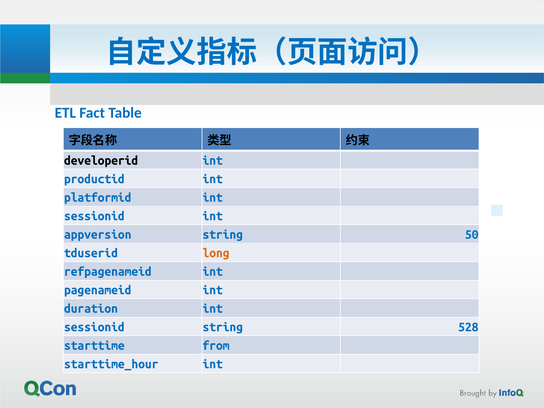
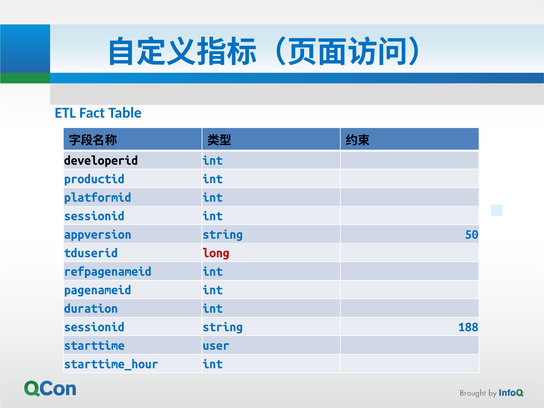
long colour: orange -> red (216, 253)
528: 528 -> 188 (468, 327)
from: from -> user (216, 346)
